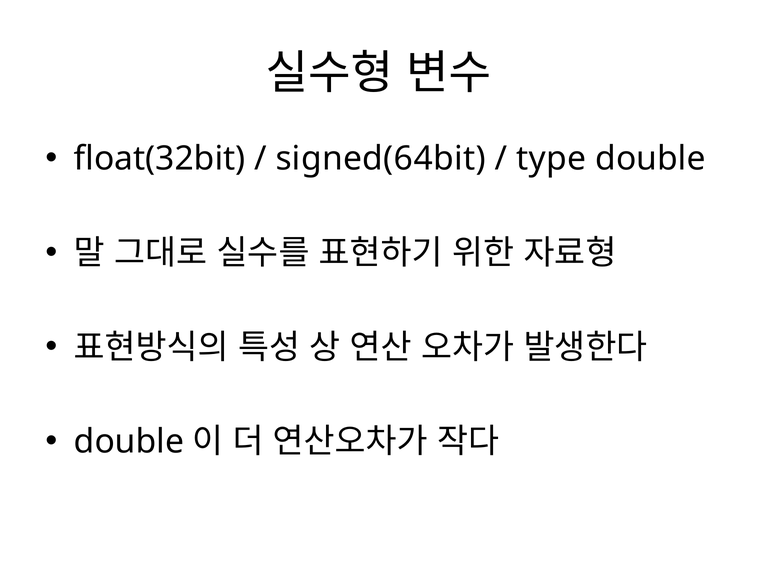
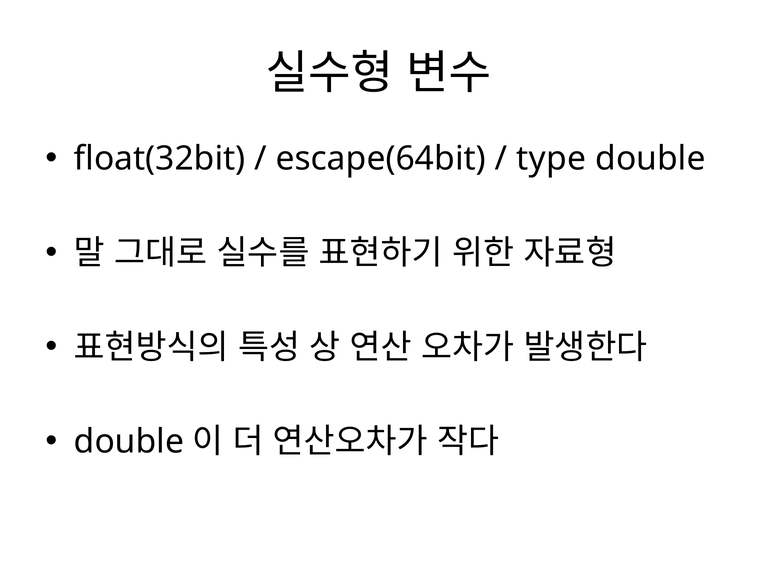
signed(64bit: signed(64bit -> escape(64bit (381, 159)
